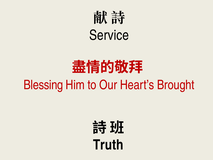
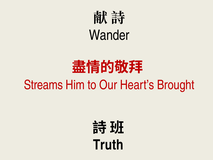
Service: Service -> Wander (109, 35)
Blessing: Blessing -> Streams (43, 85)
